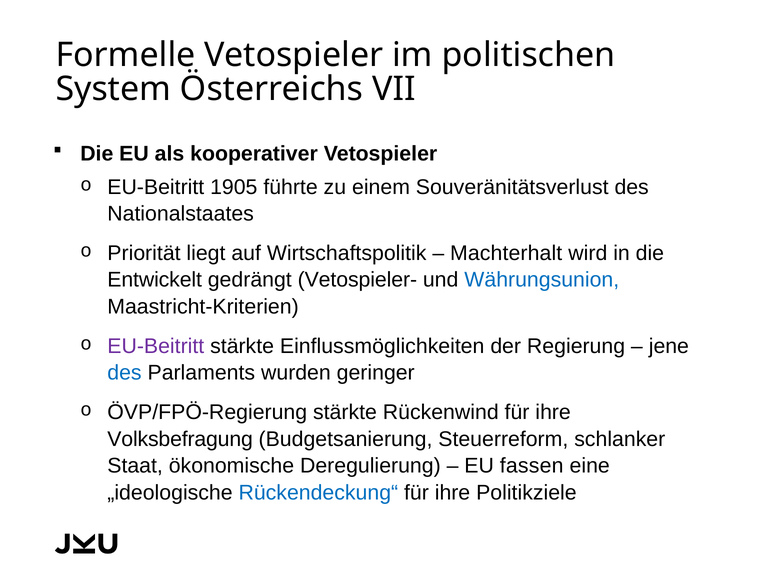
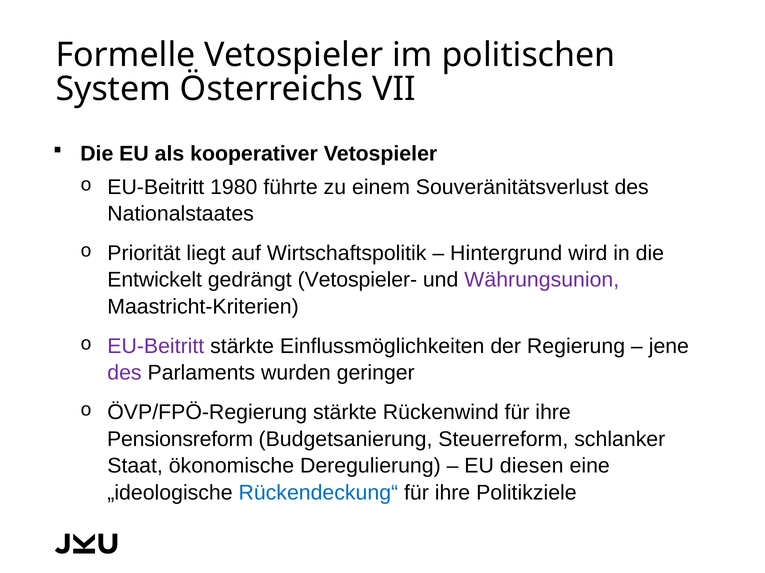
1905: 1905 -> 1980 (234, 187)
Machterhalt: Machterhalt -> Hintergrund (506, 254)
Währungsunion colour: blue -> purple (542, 280)
des colour: blue -> purple (124, 373)
Volksbefragung: Volksbefragung -> Pensionsreform (180, 440)
fassen: fassen -> diesen (532, 467)
